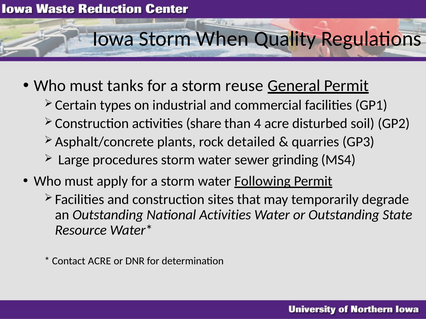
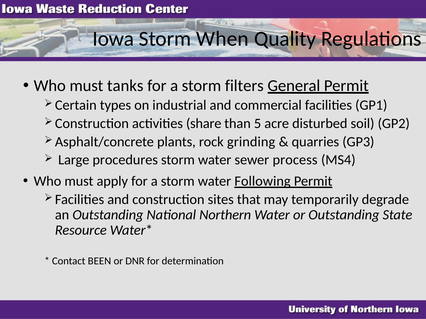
reuse: reuse -> filters (244, 86)
4: 4 -> 5 (258, 124)
detailed: detailed -> grinding (251, 142)
grinding: grinding -> process (295, 160)
National Activities: Activities -> Northern (225, 215)
Contact ACRE: ACRE -> BEEN (99, 261)
